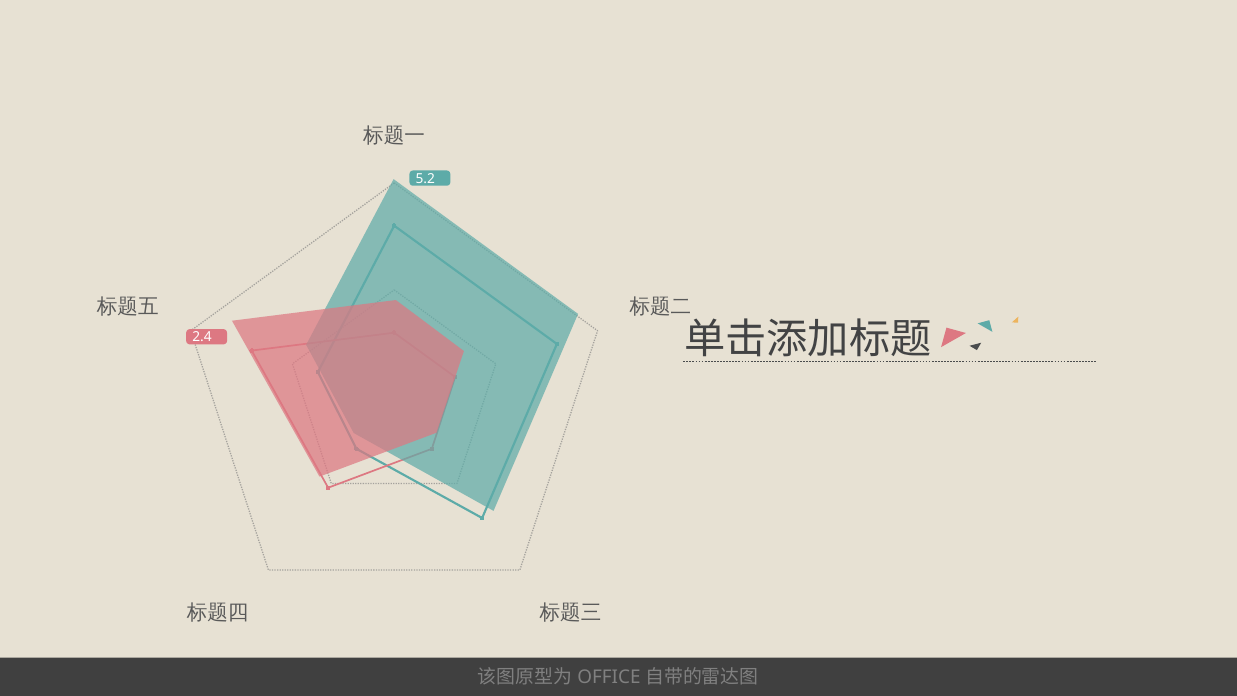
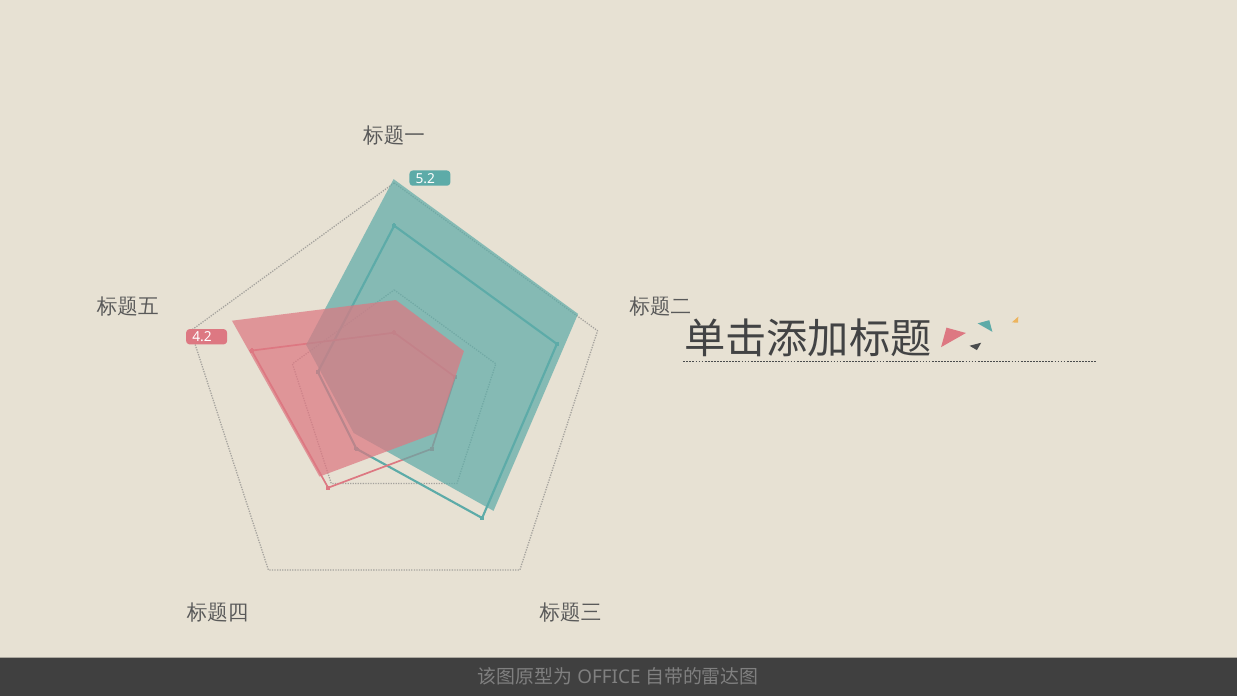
2.4: 2.4 -> 4.2 (202, 337)
